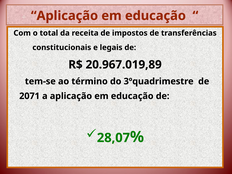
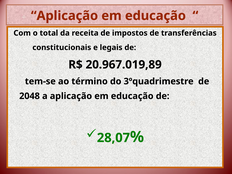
2071: 2071 -> 2048 (30, 96)
